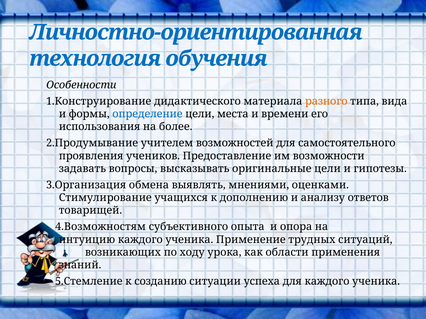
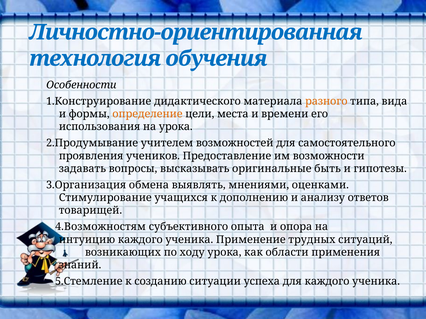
определение colour: blue -> orange (147, 114)
на более: более -> урока (176, 127)
оригинальные цели: цели -> быть (328, 169)
